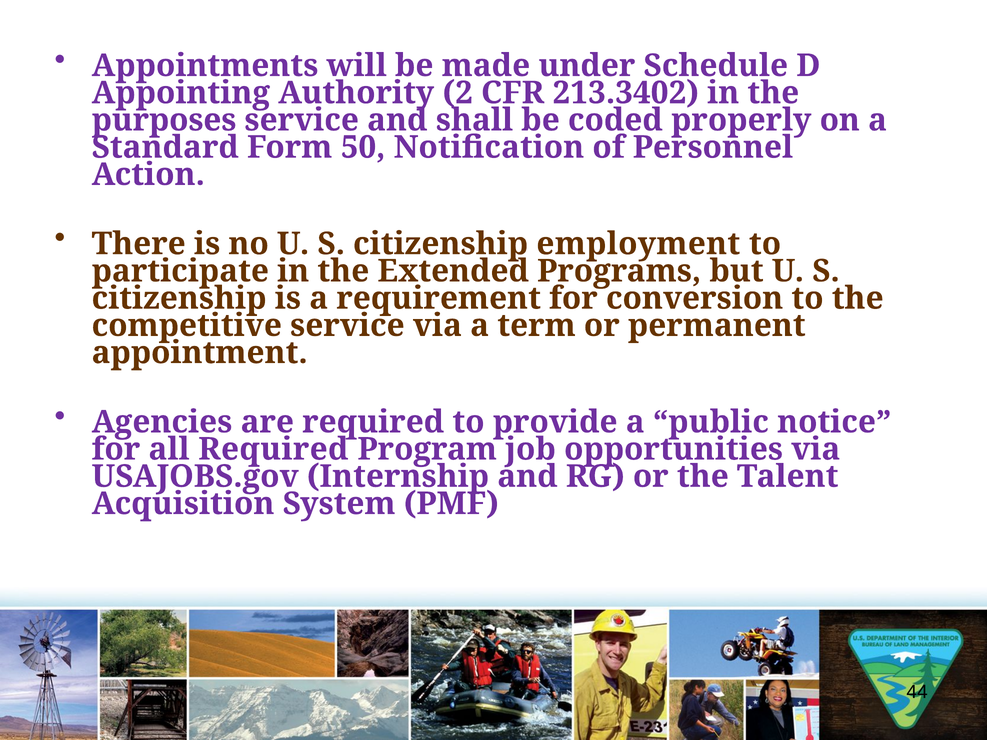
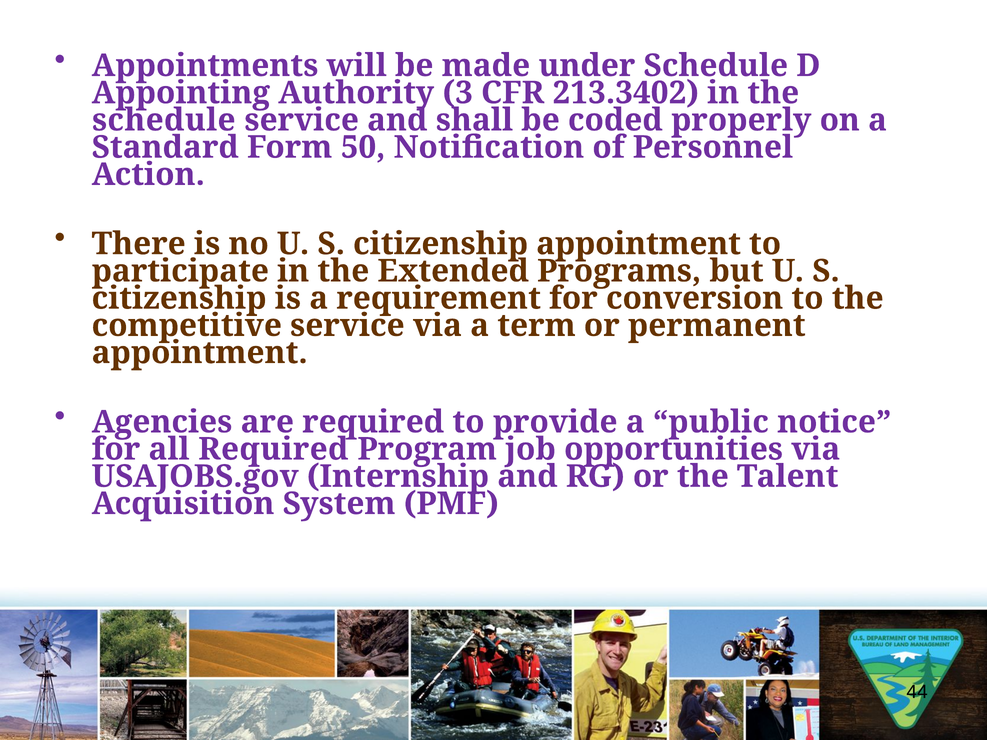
2: 2 -> 3 (458, 93)
purposes: purposes -> schedule (164, 120)
citizenship employment: employment -> appointment (639, 244)
